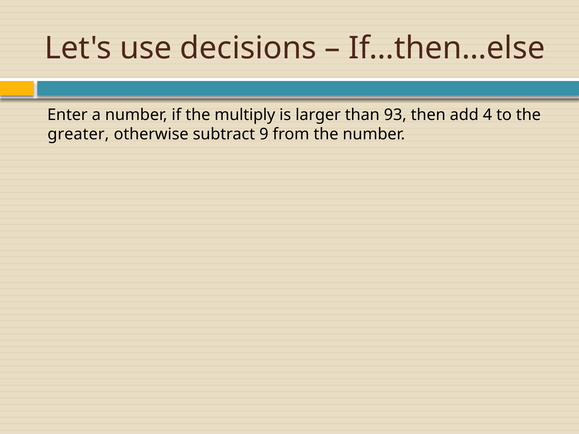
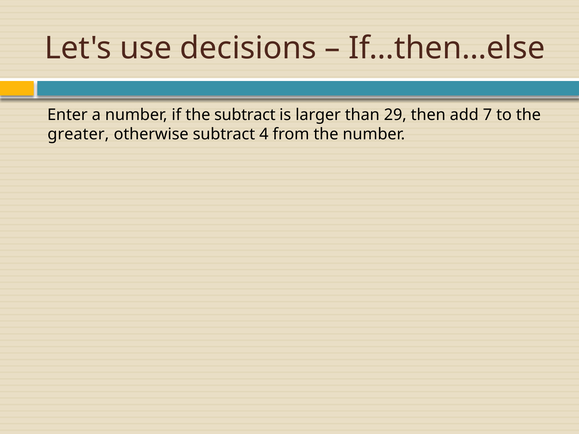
the multiply: multiply -> subtract (245, 115)
93: 93 -> 29 (395, 115)
4: 4 -> 7 (487, 115)
9: 9 -> 4 (264, 134)
